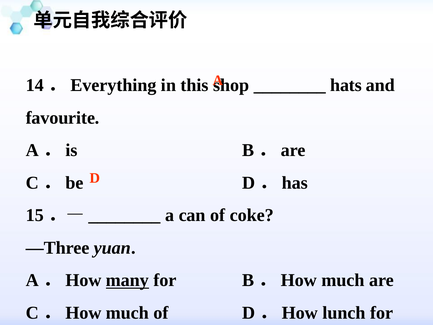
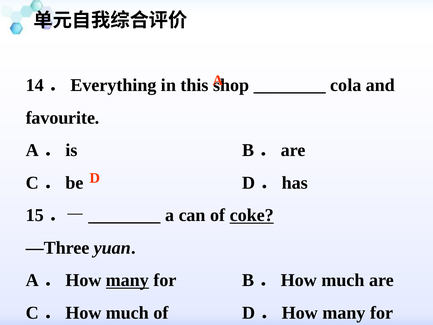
hats: hats -> cola (346, 85)
coke underline: none -> present (252, 215)
lunch: lunch -> many (344, 313)
